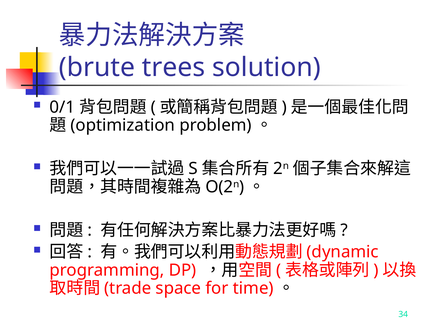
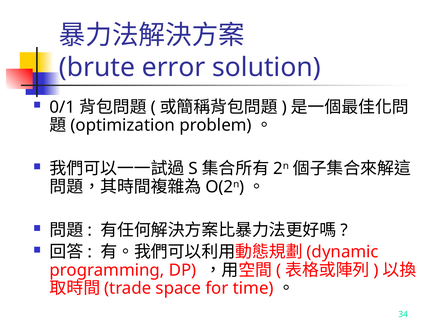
trees: trees -> error (174, 67)
